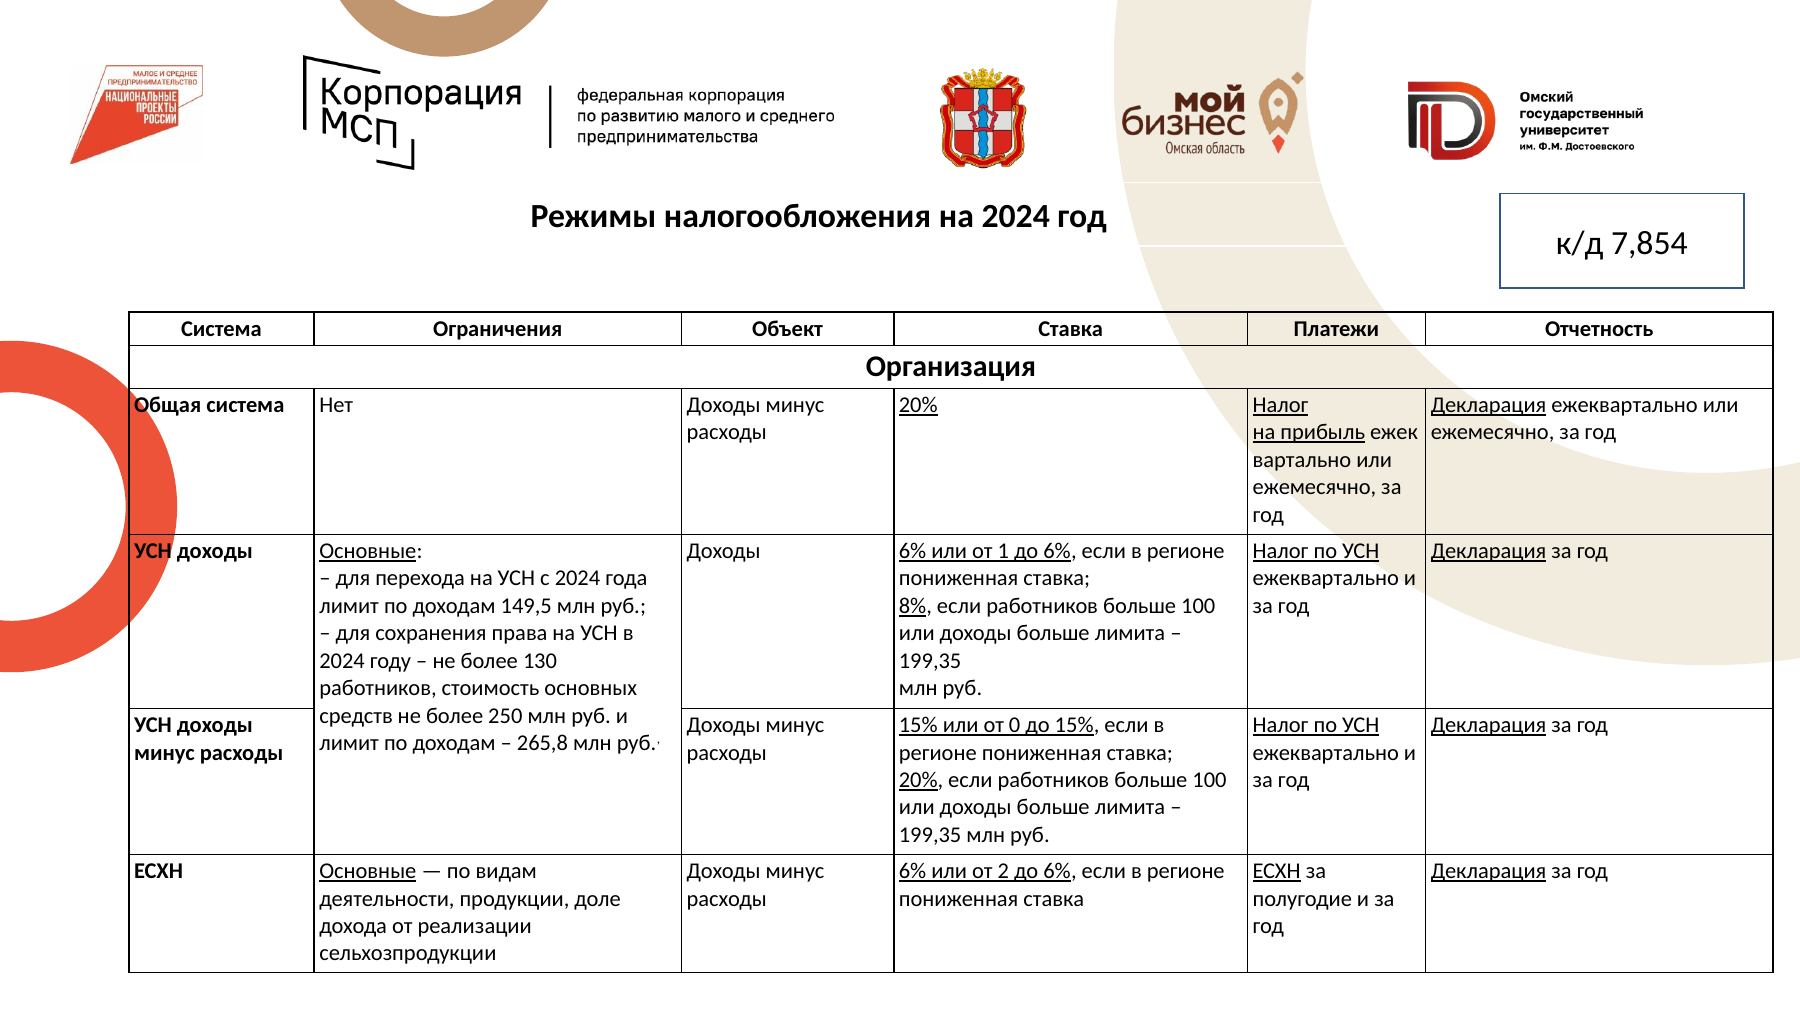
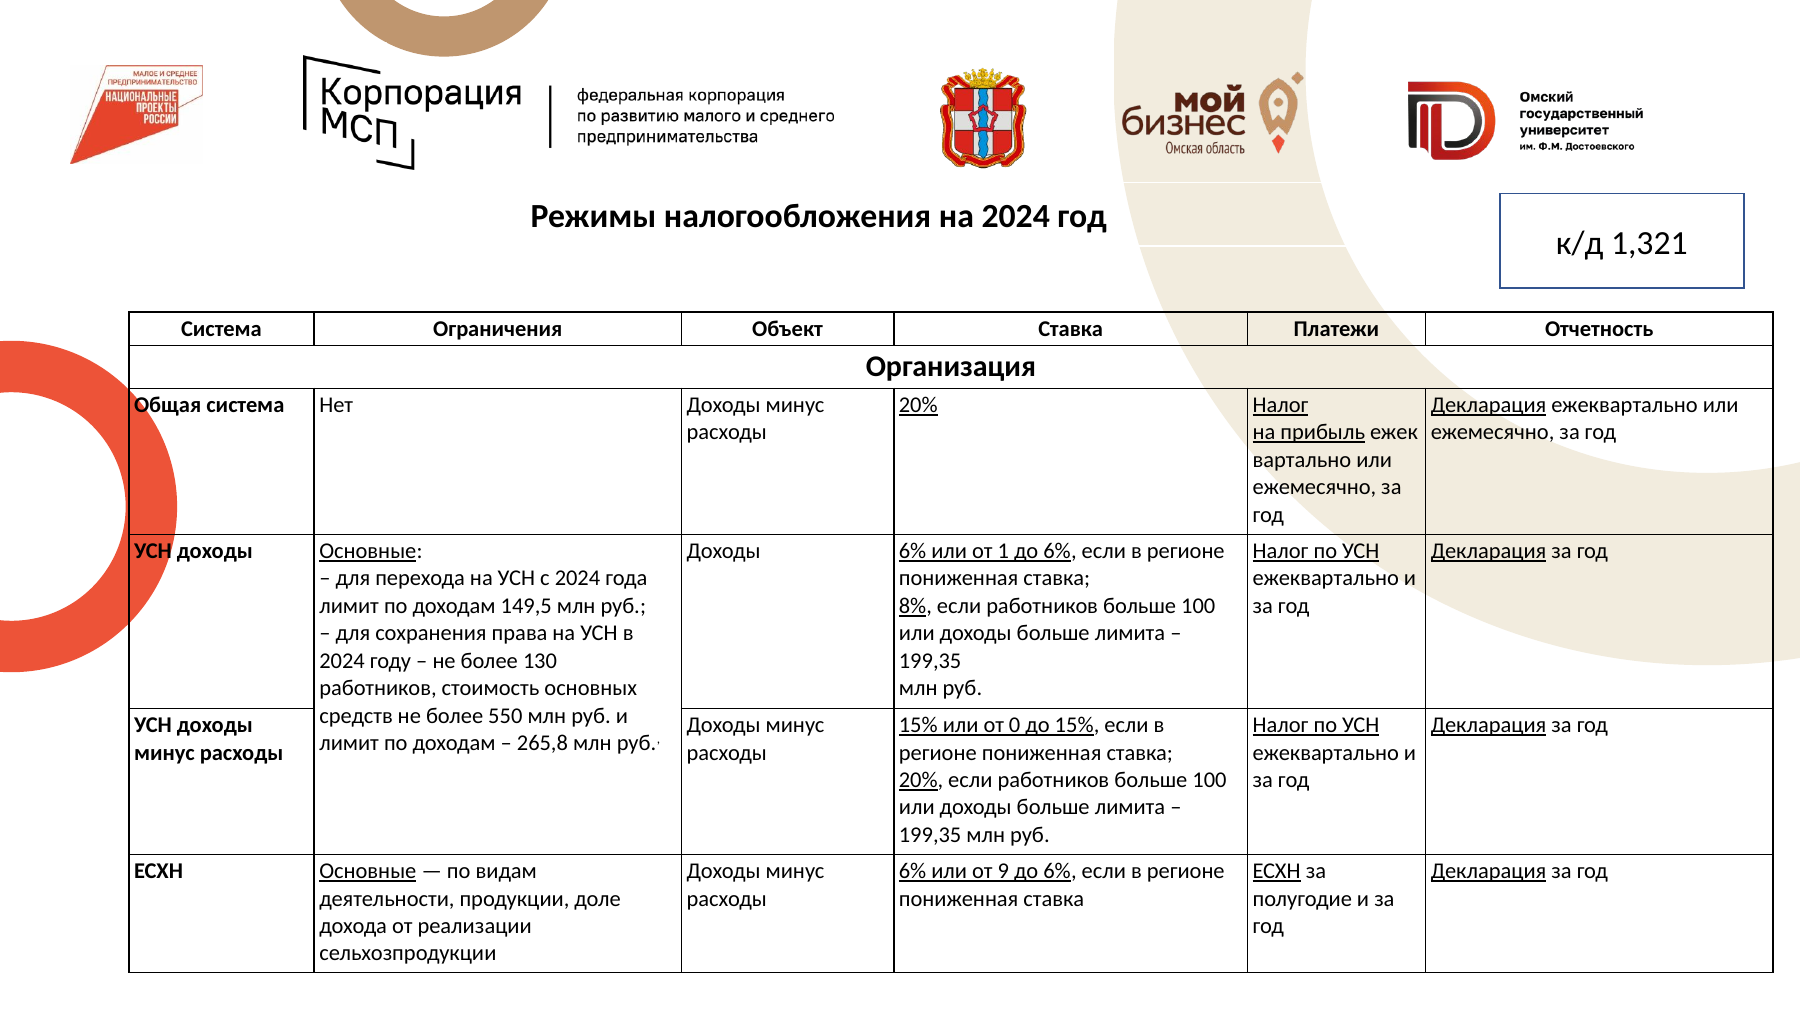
7,854: 7,854 -> 1,321 (1649, 243)
250: 250 -> 550 (505, 715)
2: 2 -> 9 (1003, 871)
